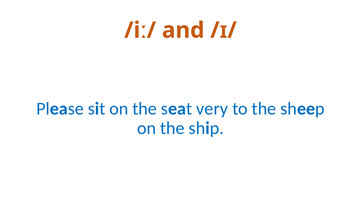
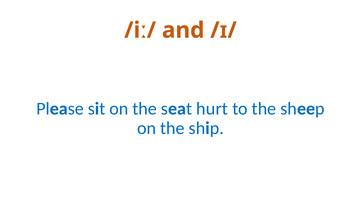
very: very -> hurt (212, 109)
